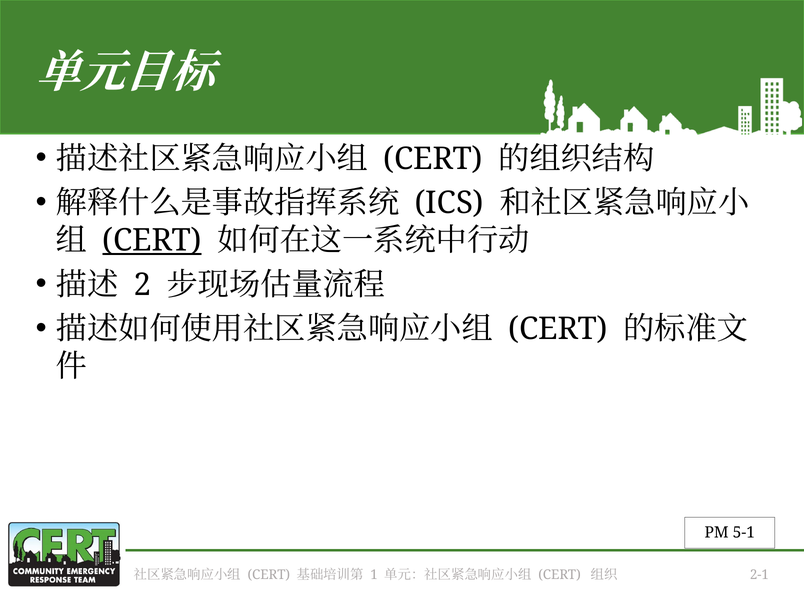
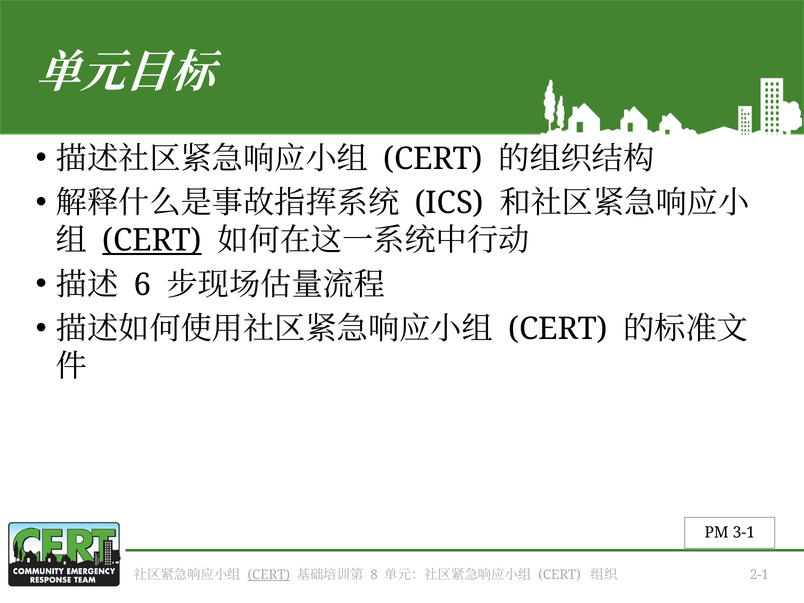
2: 2 -> 6 (142, 285)
5-1: 5-1 -> 3-1 (744, 533)
CERT underline: none -> present (269, 575)
1: 1 -> 8 (374, 575)
